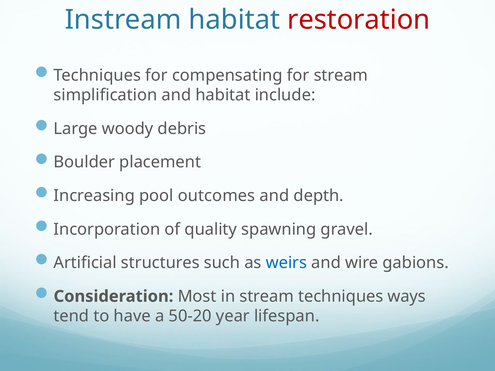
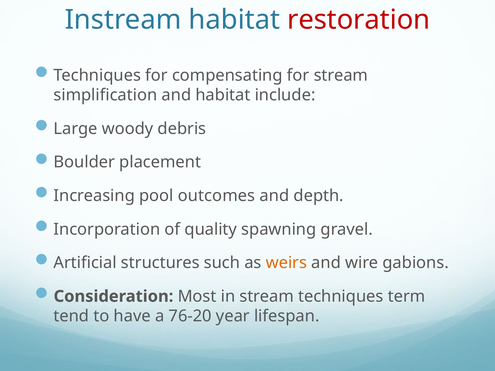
weirs colour: blue -> orange (286, 263)
ways: ways -> term (407, 297)
50-20: 50-20 -> 76-20 (190, 316)
